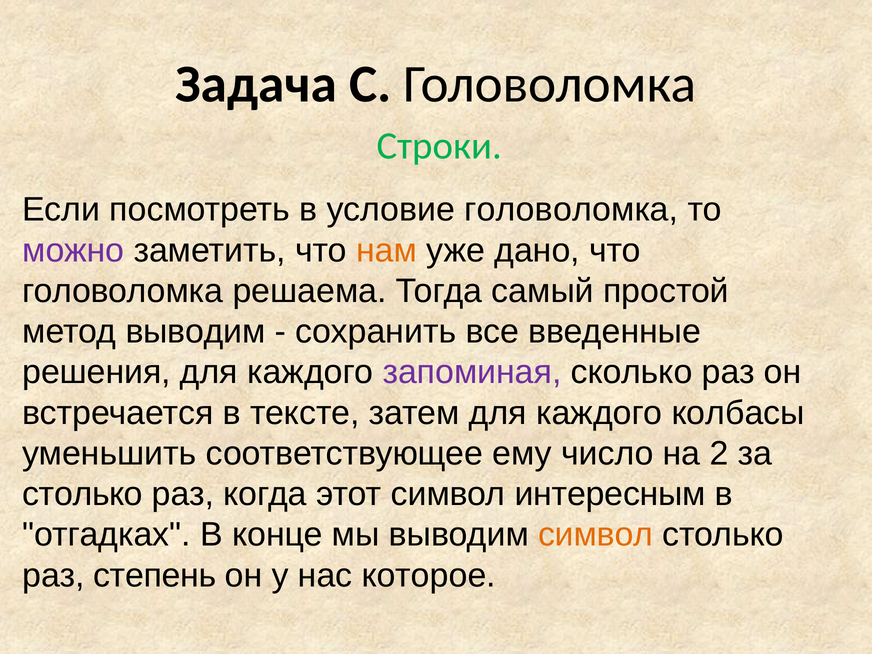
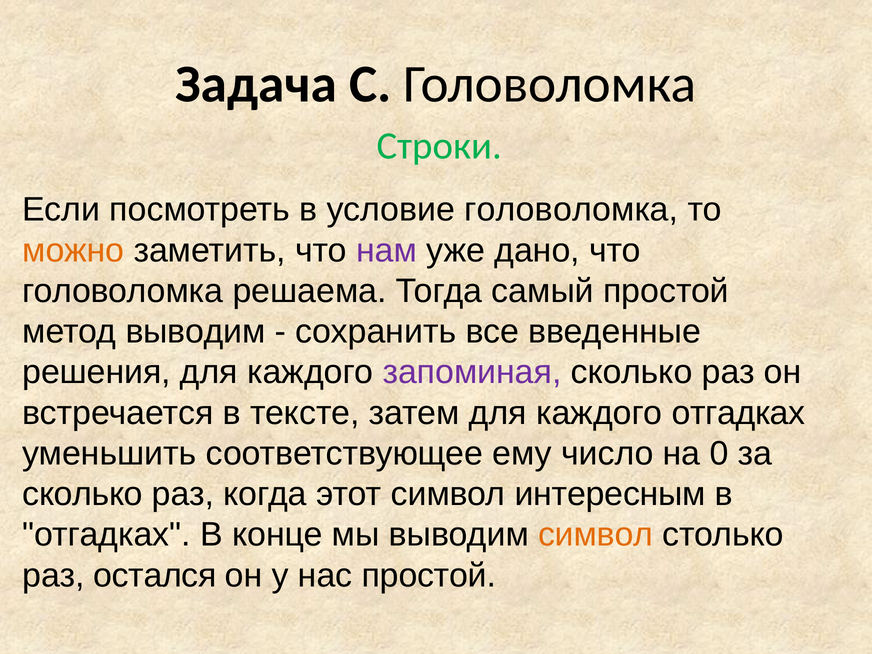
можно colour: purple -> orange (73, 250)
нам colour: orange -> purple (386, 250)
каждого колбасы: колбасы -> отгадках (738, 413)
2: 2 -> 0 (719, 453)
столько: столько -> сколько (82, 494)
степень: степень -> остался (155, 575)
нас которое: которое -> простой (429, 575)
